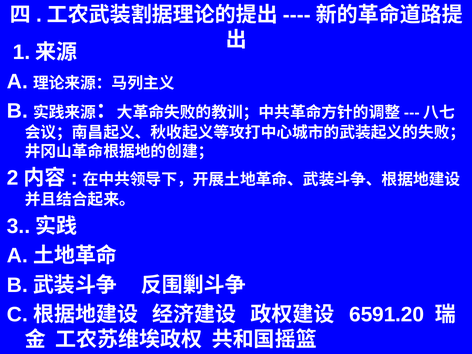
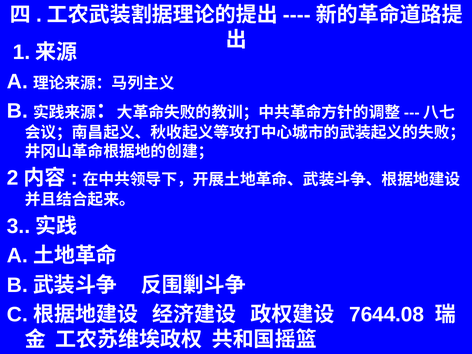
6591.20: 6591.20 -> 7644.08 (387, 314)
